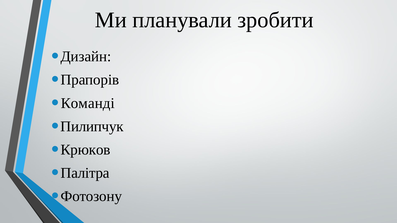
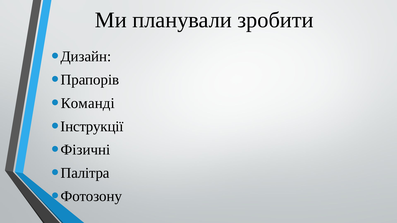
Пилипчук: Пилипчук -> Інструкції (92, 127)
Крюков: Крюков -> Фізичні (85, 150)
